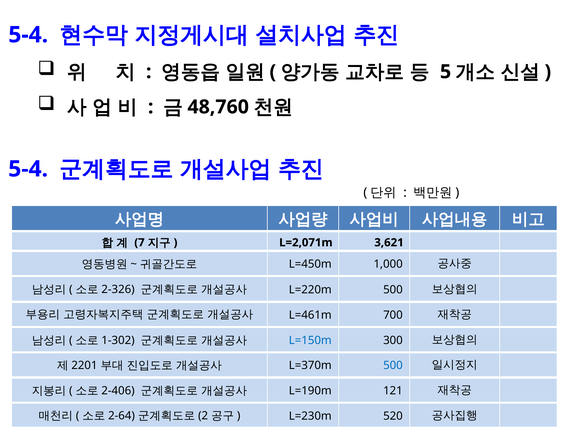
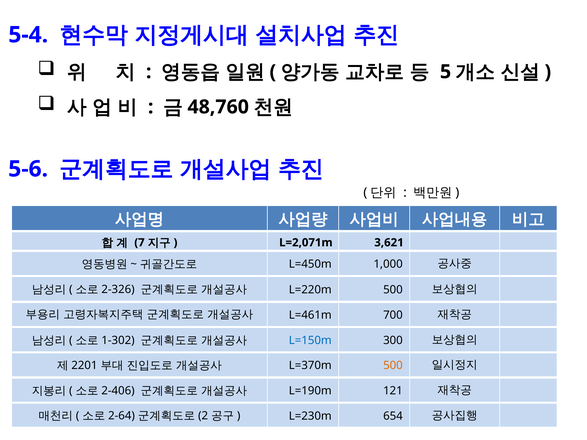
5-4: 5-4 -> 5-6 (28, 169)
500 colour: blue -> orange (393, 366)
520: 520 -> 654 (393, 416)
